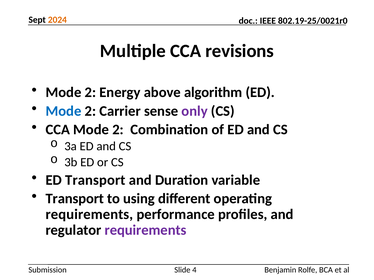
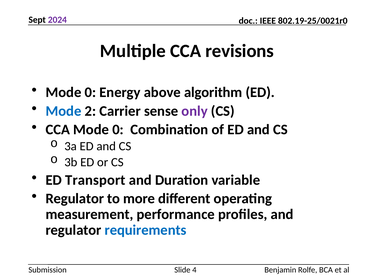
2024 colour: orange -> purple (57, 20)
2: 2 -> 0 (90, 93)
CCA Mode 2: 2 -> 0 (118, 130)
Transport: Transport -> Regulator (75, 199)
using: using -> more (139, 199)
requirements: requirements -> measurement (89, 215)
requirements colour: purple -> blue (146, 230)
